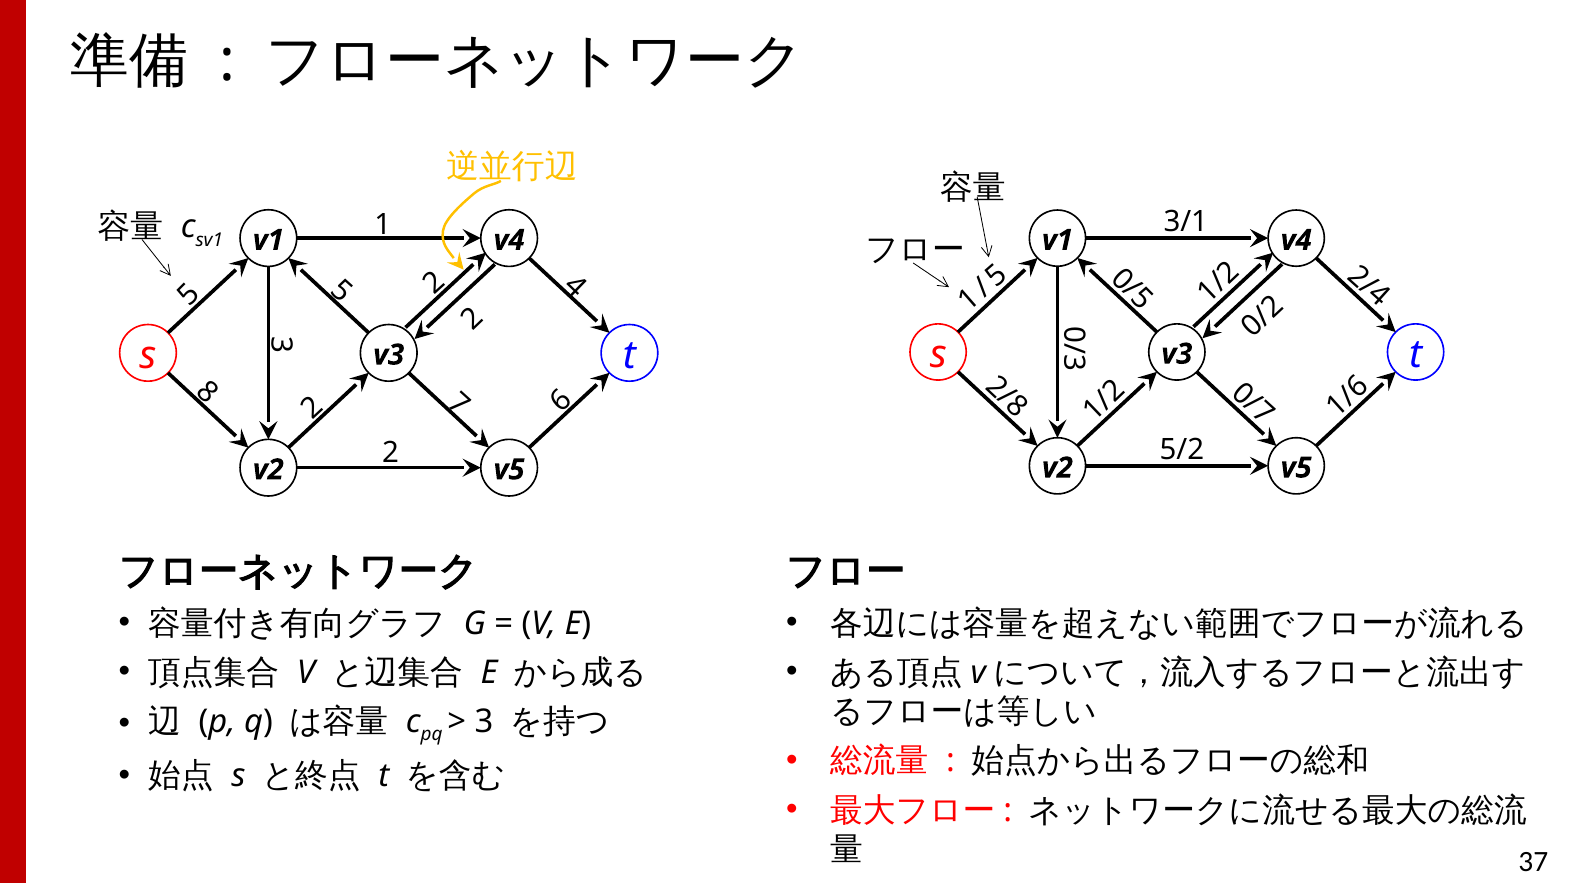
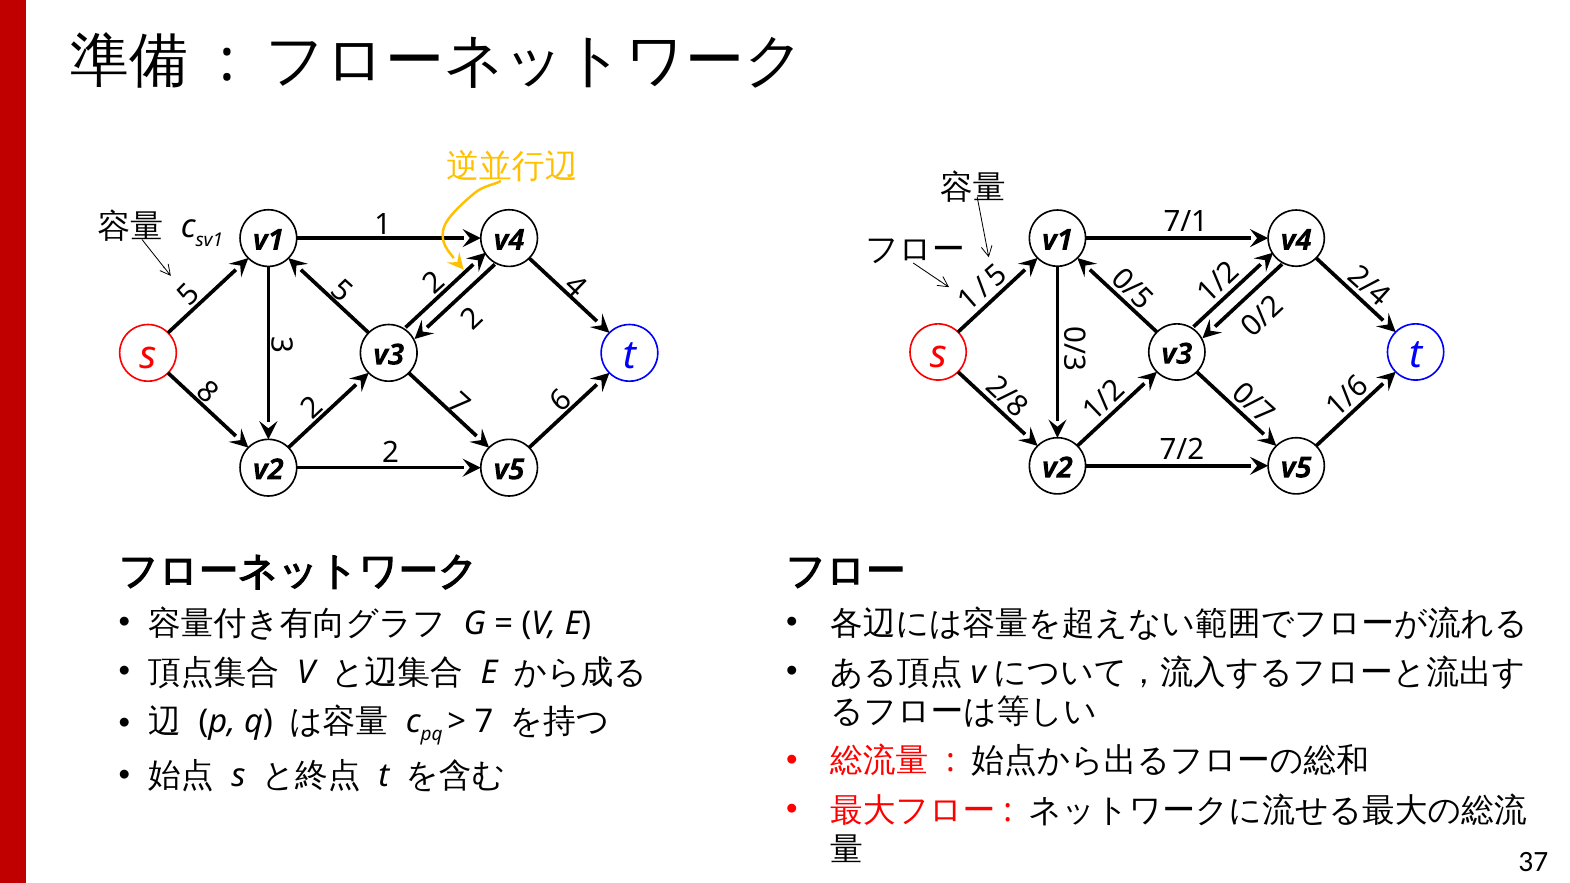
3/1: 3/1 -> 7/1 (1186, 222)
5/2: 5/2 -> 7/2 (1182, 450)
3: 3 -> 7 (484, 722)
